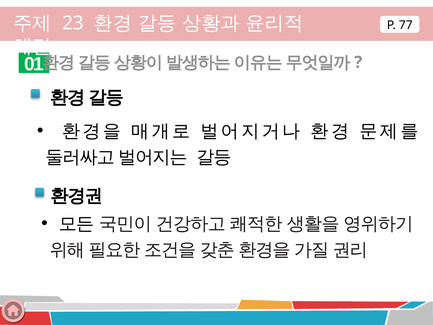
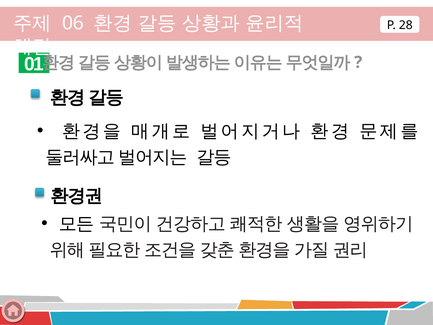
23: 23 -> 06 (73, 23)
77: 77 -> 28 (406, 25)
